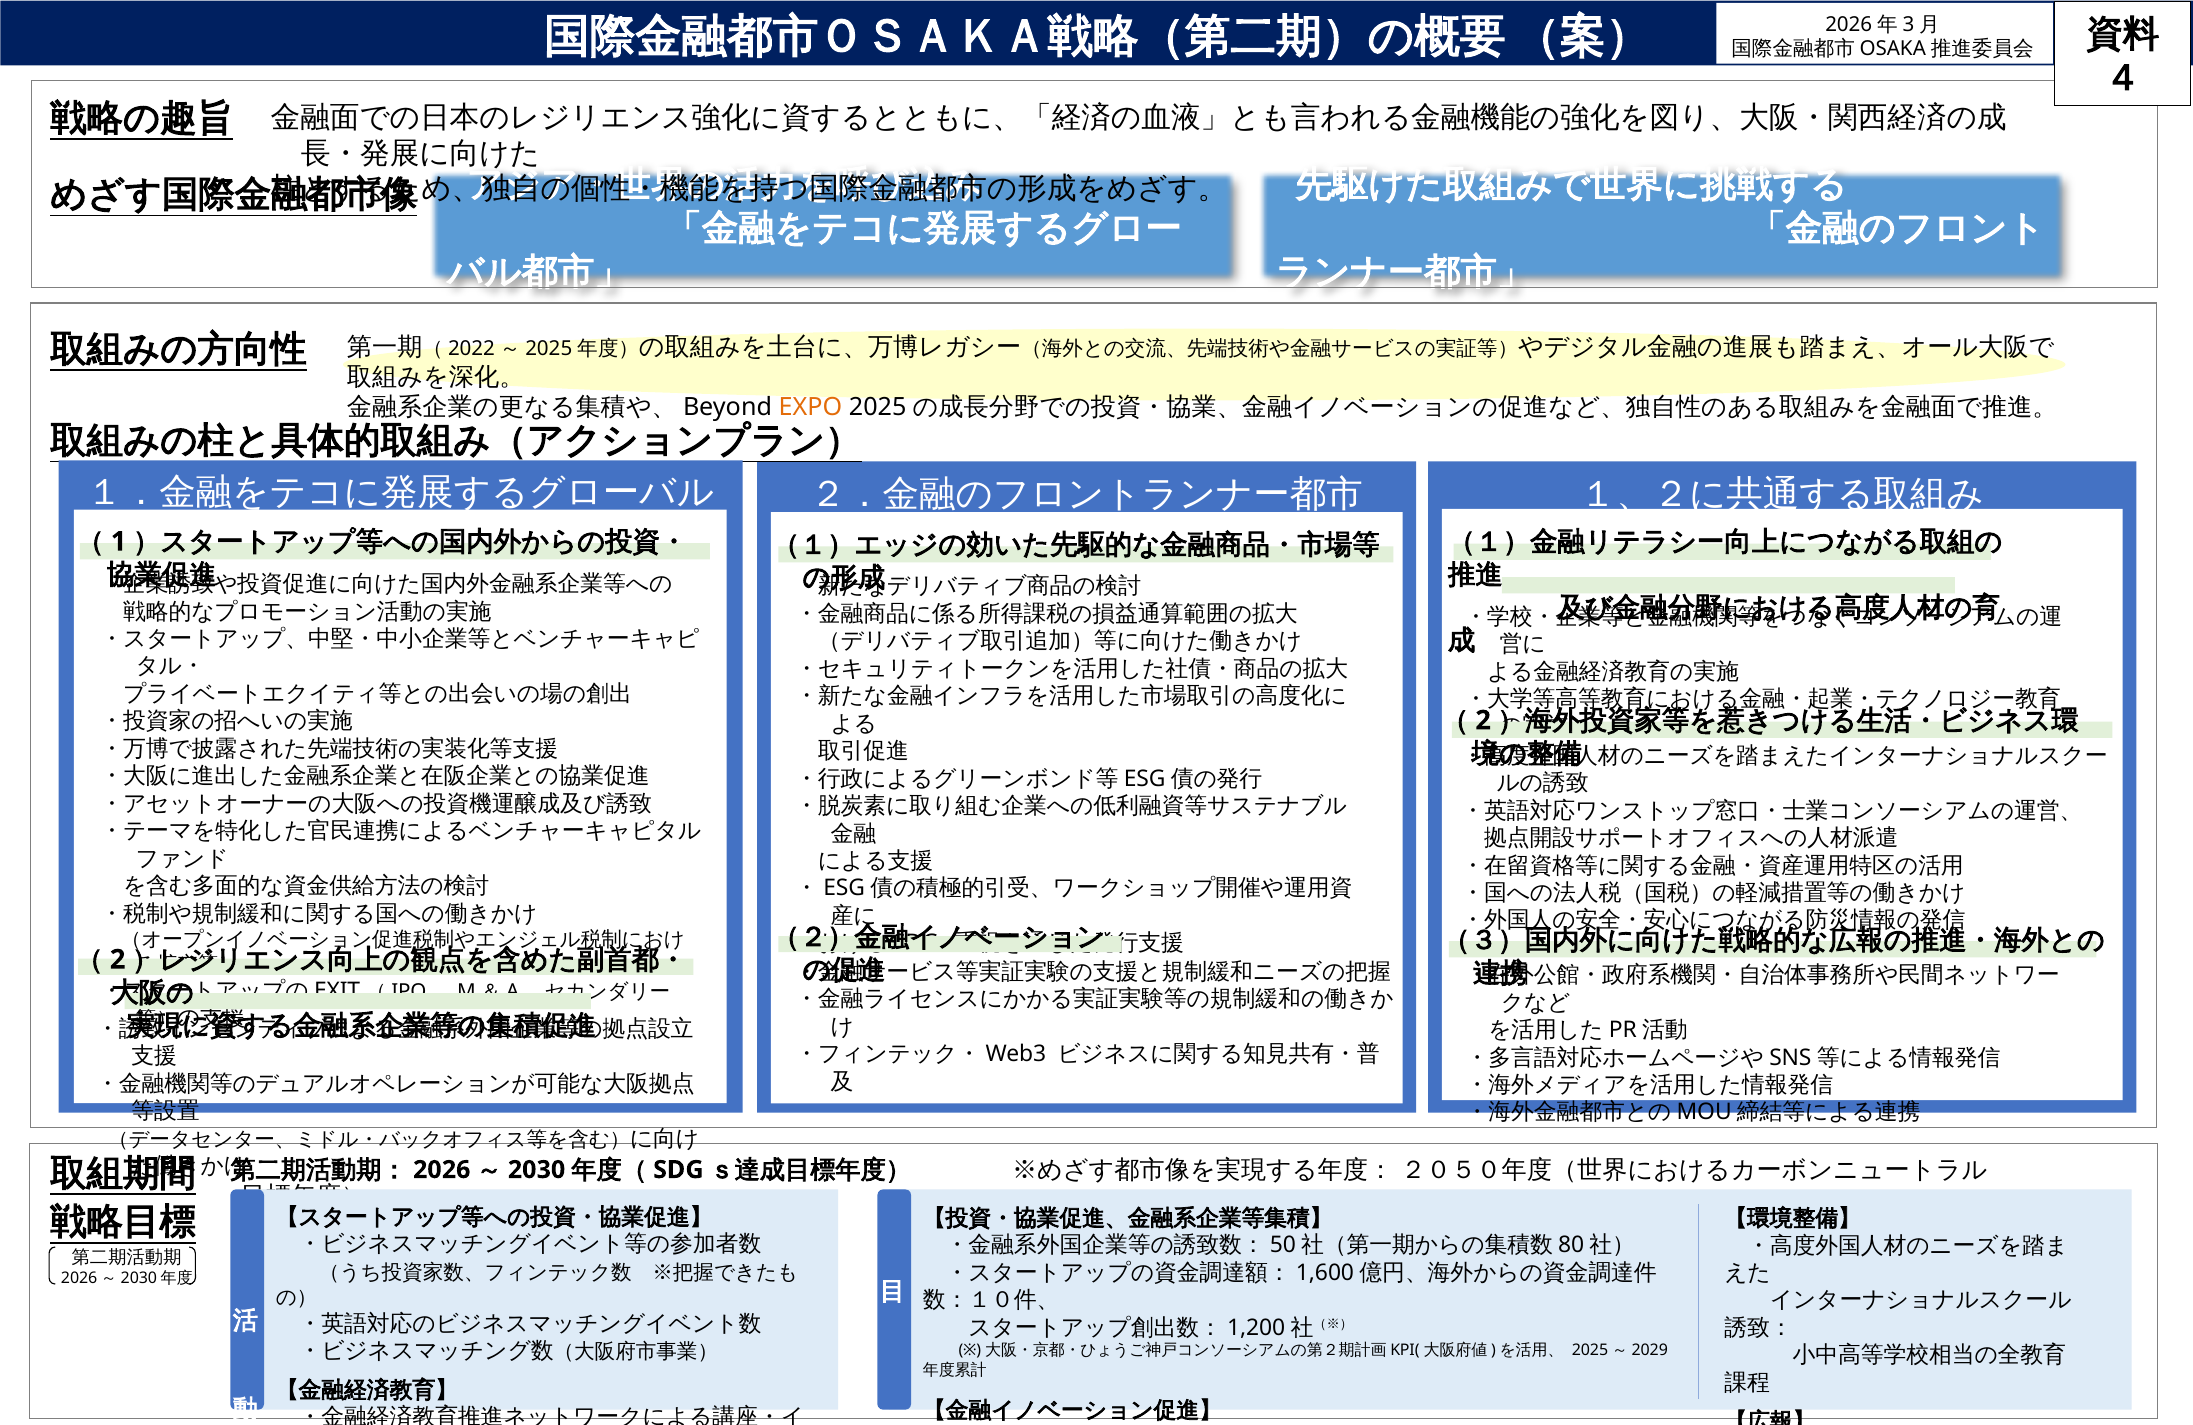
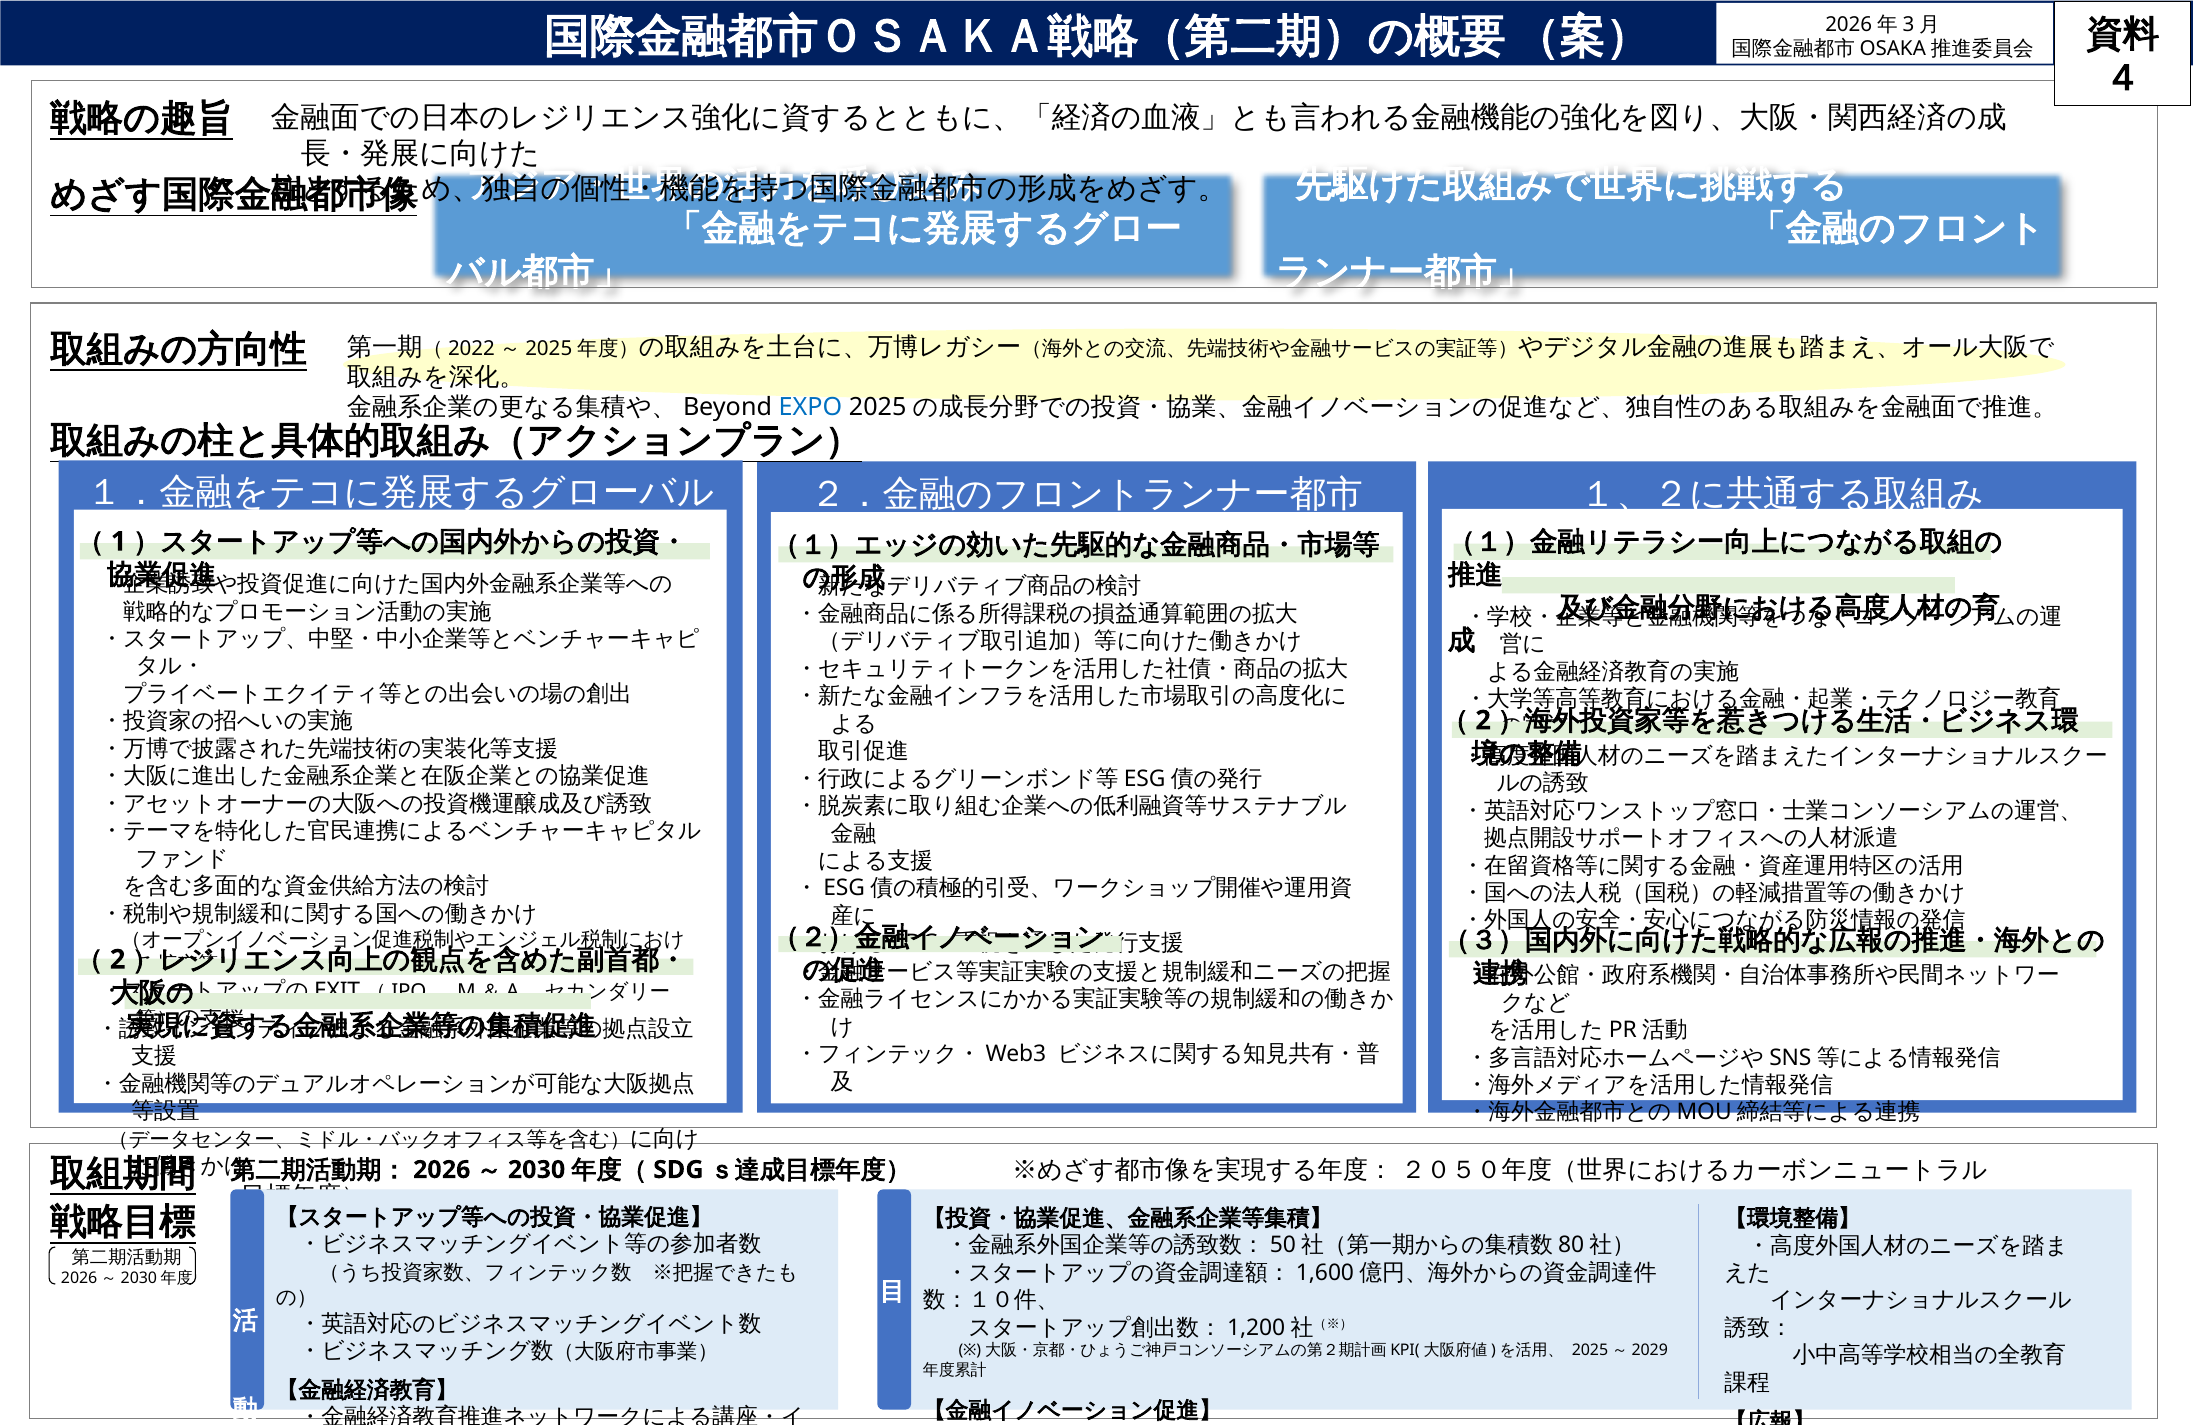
EXPO colour: orange -> blue (810, 407)
